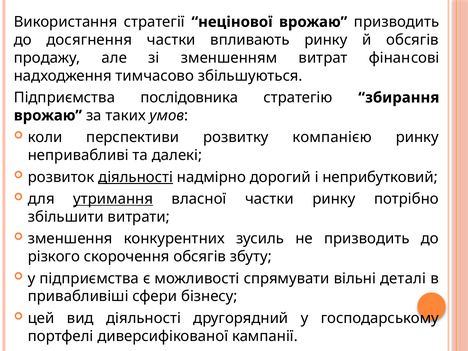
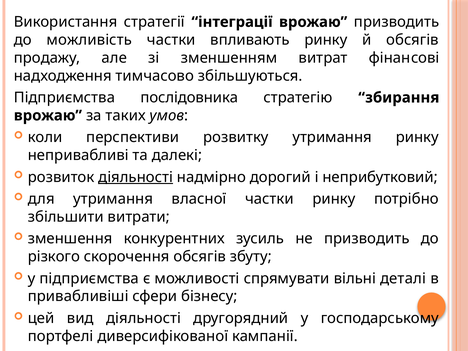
нецінової: нецінової -> інтеграції (232, 22)
досягнення: досягнення -> можливість (89, 40)
розвитку компанією: компанією -> утримання (332, 137)
утримання underline: present -> none (113, 199)
